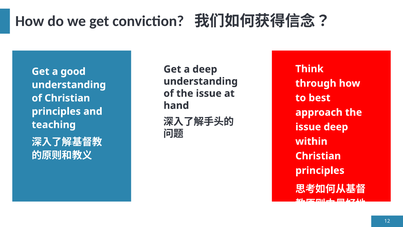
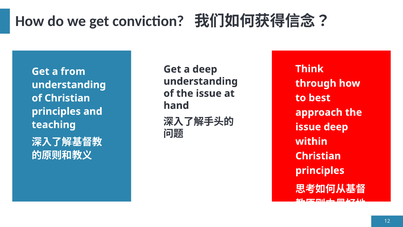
good: good -> from (73, 71)
